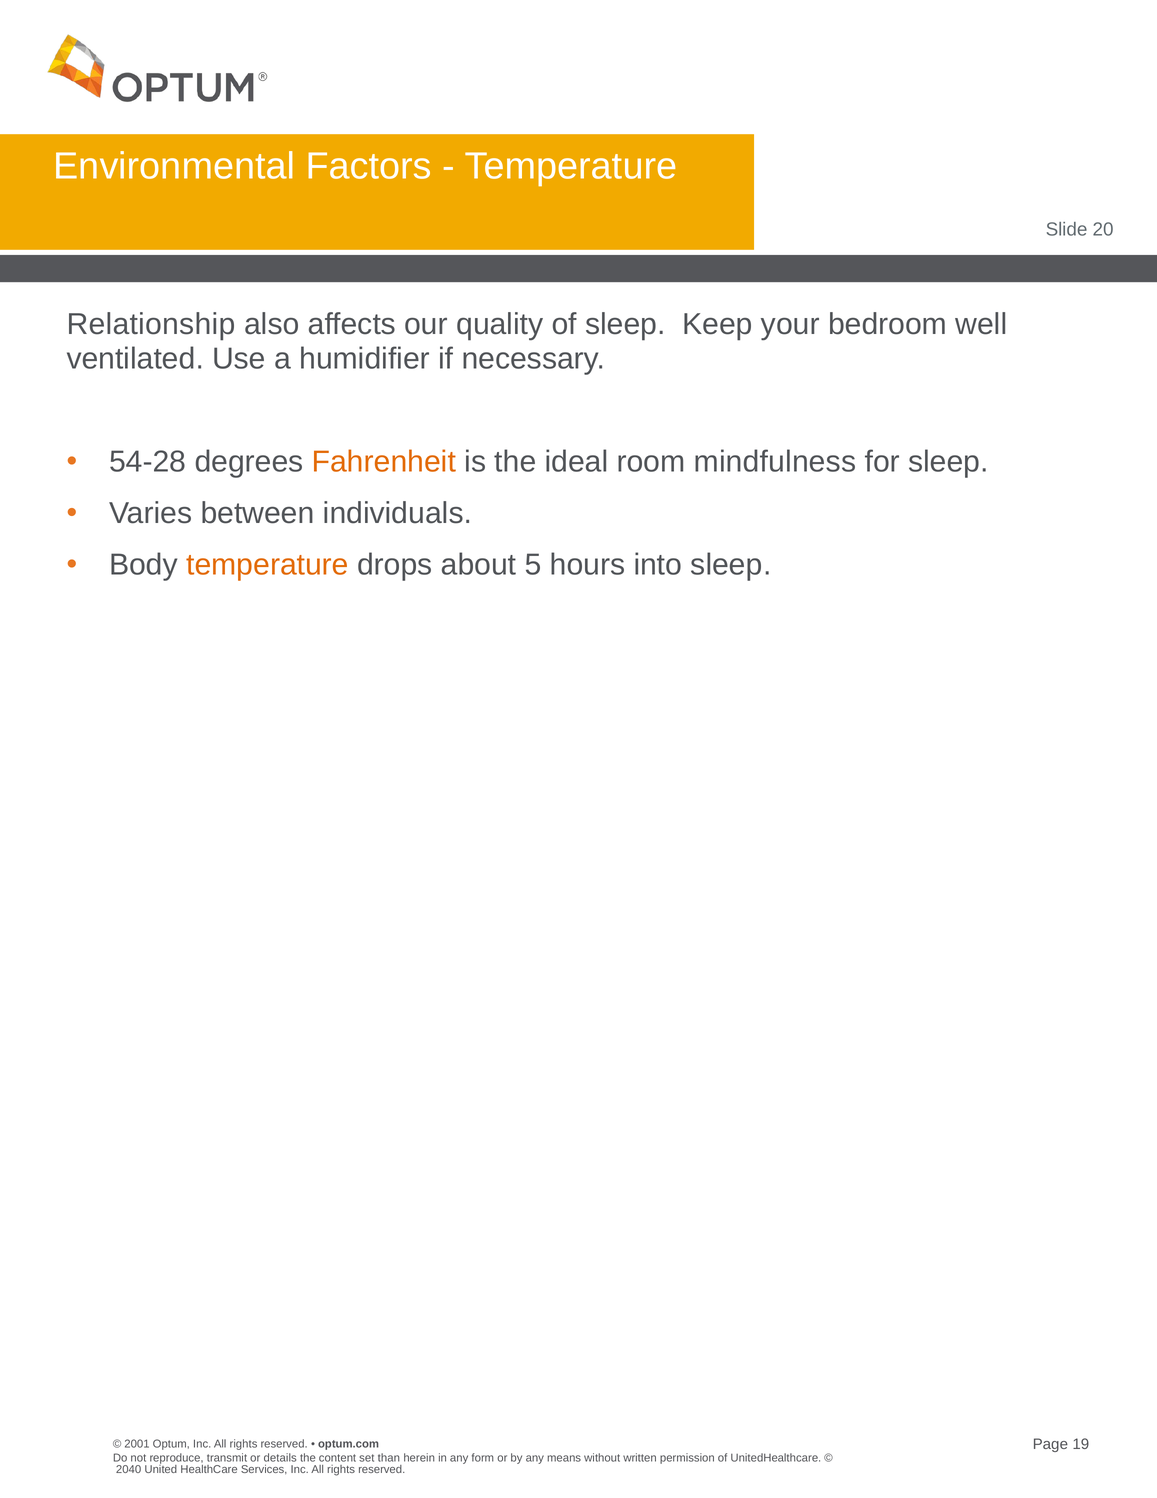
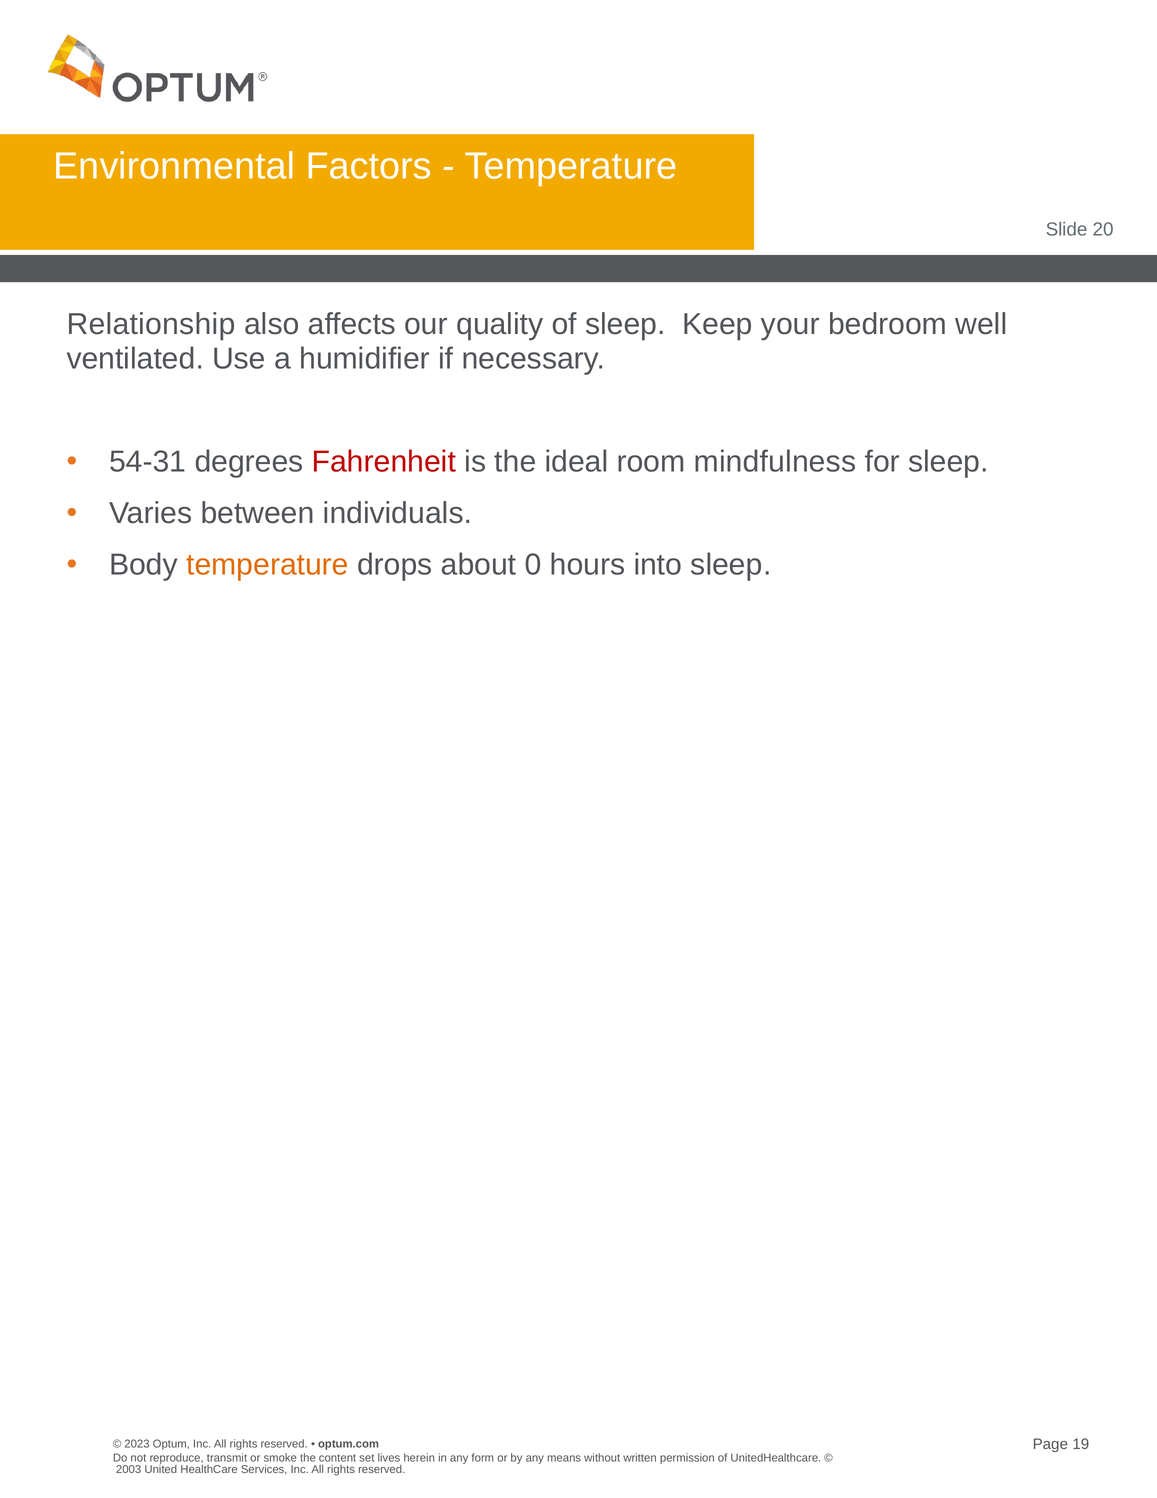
54-28: 54-28 -> 54-31 (148, 462)
Fahrenheit colour: orange -> red (384, 462)
5: 5 -> 0 (533, 565)
2001: 2001 -> 2023 (137, 1443)
details: details -> smoke (280, 1457)
than: than -> lives (389, 1457)
2040: 2040 -> 2003 (129, 1469)
